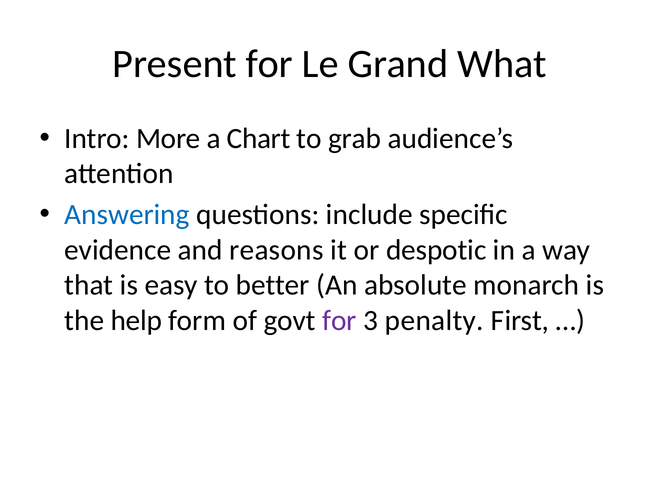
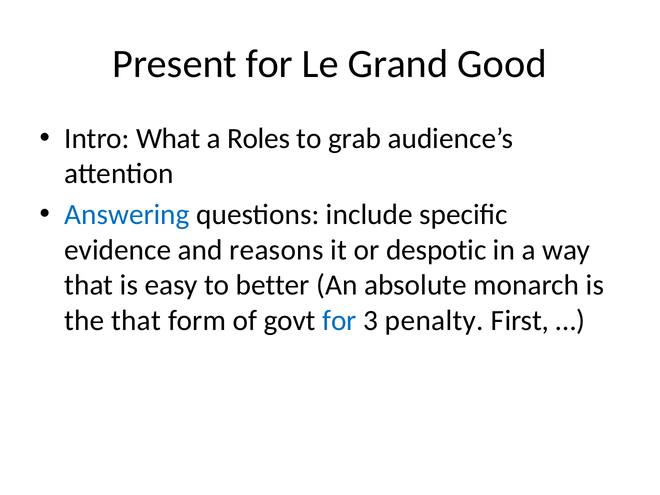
What: What -> Good (502, 64)
More: More -> What (168, 138)
Chart: Chart -> Roles (259, 138)
the help: help -> that (136, 320)
for colour: purple -> blue (340, 320)
